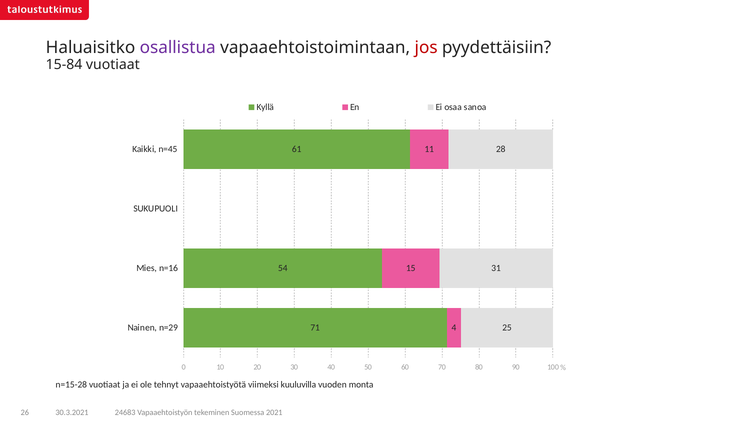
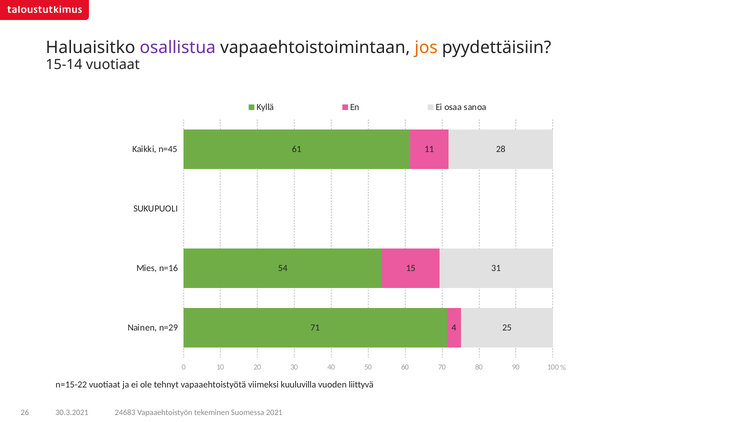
jos colour: red -> orange (426, 48)
15-84: 15-84 -> 15-14 (64, 65)
n=15-28: n=15-28 -> n=15-22 (71, 384)
monta: monta -> liittyvä (361, 384)
